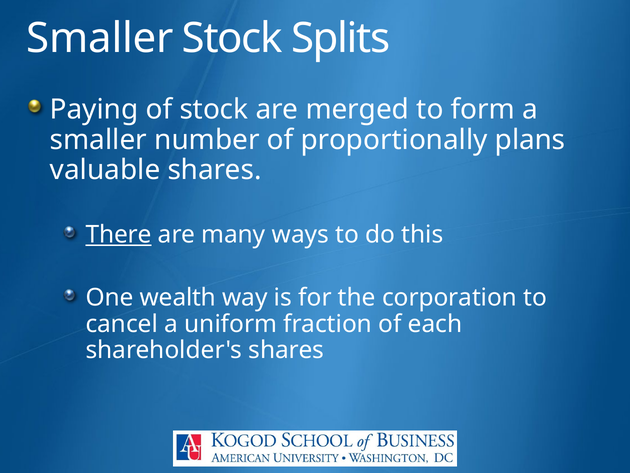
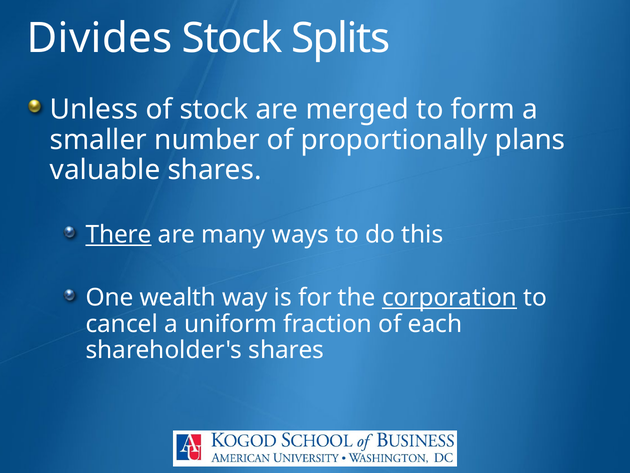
Smaller: Smaller -> Divides (100, 38)
Paying: Paying -> Unless (94, 109)
corporation underline: none -> present (450, 297)
